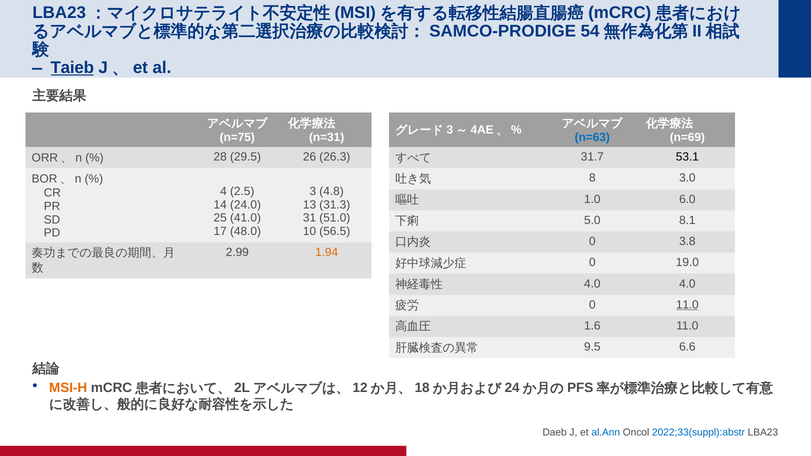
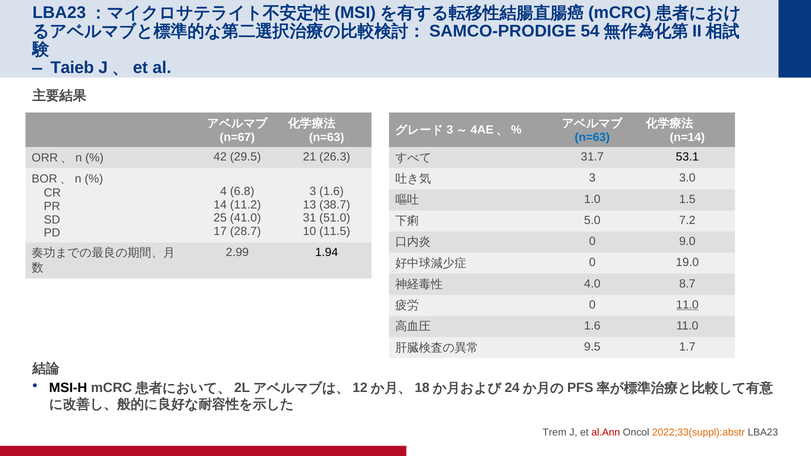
Taieb underline: present -> none (72, 68)
n=75: n=75 -> n=67 (237, 138)
n=31: n=31 -> n=63 (327, 138)
n=69: n=69 -> n=14 (687, 138)
28: 28 -> 42 (220, 157)
26: 26 -> 21 (310, 157)
8: 8 -> 3 (592, 178)
2.5: 2.5 -> 6.8 (242, 191)
3 4.8: 4.8 -> 1.6 (332, 191)
6.0: 6.0 -> 1.5 (687, 199)
24.0: 24.0 -> 11.2 (245, 205)
31.3: 31.3 -> 38.7 (335, 205)
8.1: 8.1 -> 7.2 (687, 220)
48.0: 48.0 -> 28.7 (245, 231)
56.5: 56.5 -> 11.5 (335, 231)
3.8: 3.8 -> 9.0 (687, 241)
1.94 colour: orange -> black (327, 252)
4.0 4.0: 4.0 -> 8.7 (687, 284)
6.6: 6.6 -> 1.7 (687, 347)
MSI-H colour: orange -> black (68, 388)
Daeb: Daeb -> Trem (555, 433)
al.Ann colour: blue -> red (606, 433)
2022;33(suppl):abstr colour: blue -> orange (699, 433)
